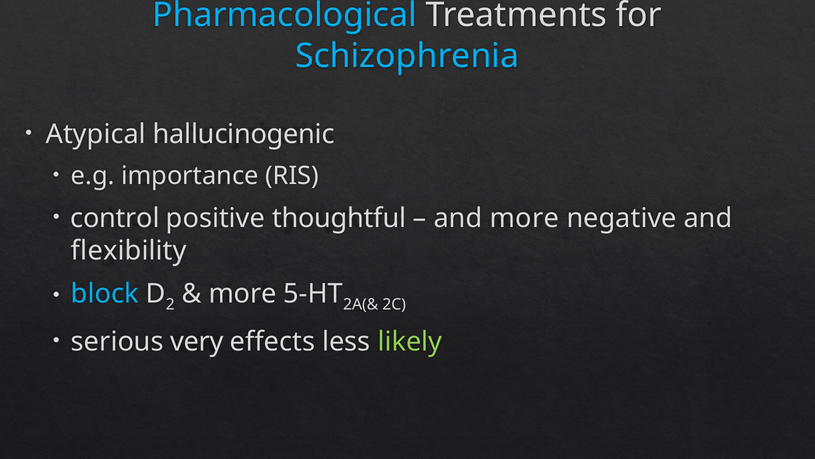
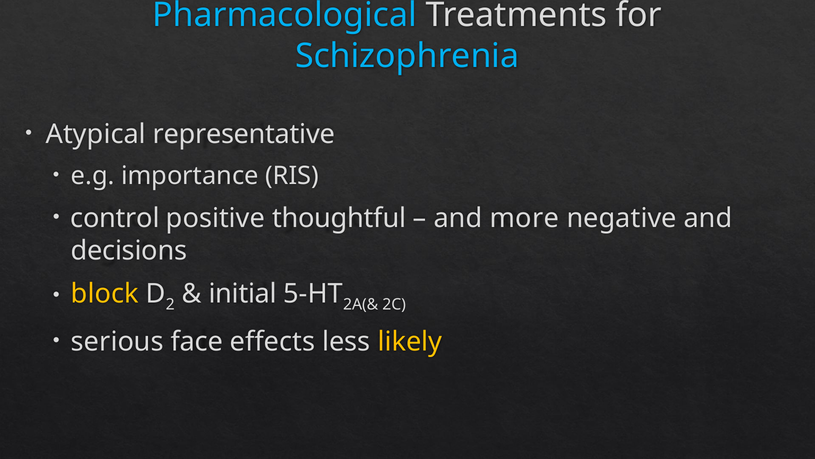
hallucinogenic: hallucinogenic -> representative (244, 134)
flexibility: flexibility -> decisions (129, 250)
block colour: light blue -> yellow (105, 294)
more: more -> initial (243, 294)
very: very -> face (197, 341)
likely colour: light green -> yellow (410, 341)
